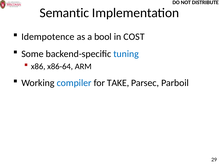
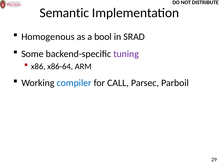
Idempotence: Idempotence -> Homogenous (48, 37)
COST: COST -> SRAD (134, 37)
tuning colour: blue -> purple (126, 54)
TAKE: TAKE -> CALL (118, 83)
